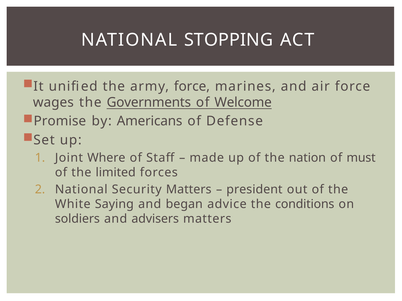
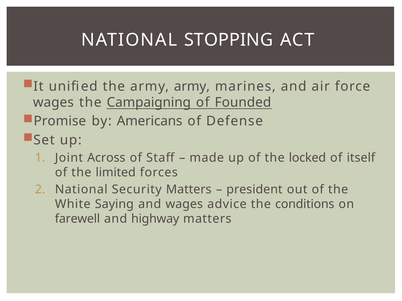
army force: force -> army (192, 87)
Governments: Governments -> Campaigning (149, 103)
Welcome: Welcome -> Founded (243, 103)
Where: Where -> Across (106, 158)
nation: nation -> locked (307, 158)
must: must -> itself (361, 158)
and began: began -> wages (184, 205)
soldiers: soldiers -> farewell (77, 219)
advisers: advisers -> highway (155, 219)
